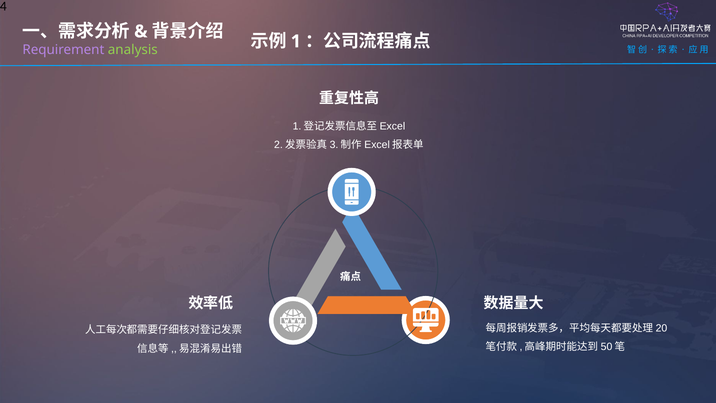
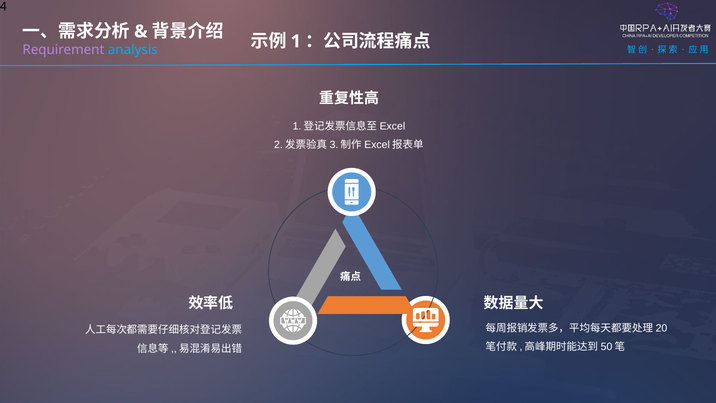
analysis colour: light green -> light blue (133, 50)
